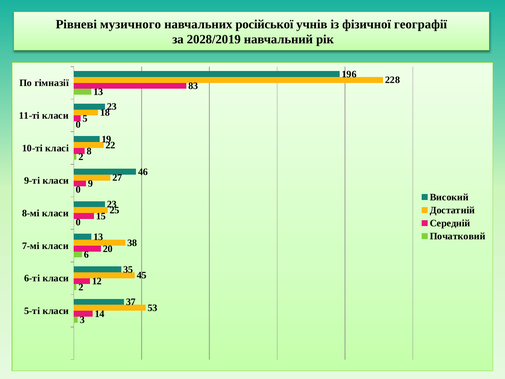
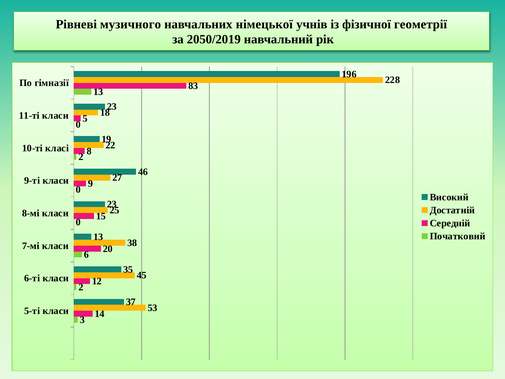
російської: російської -> німецької (264, 24)
географії: географії -> геометрії (421, 24)
2028/2019: 2028/2019 -> 2050/2019 (214, 39)
